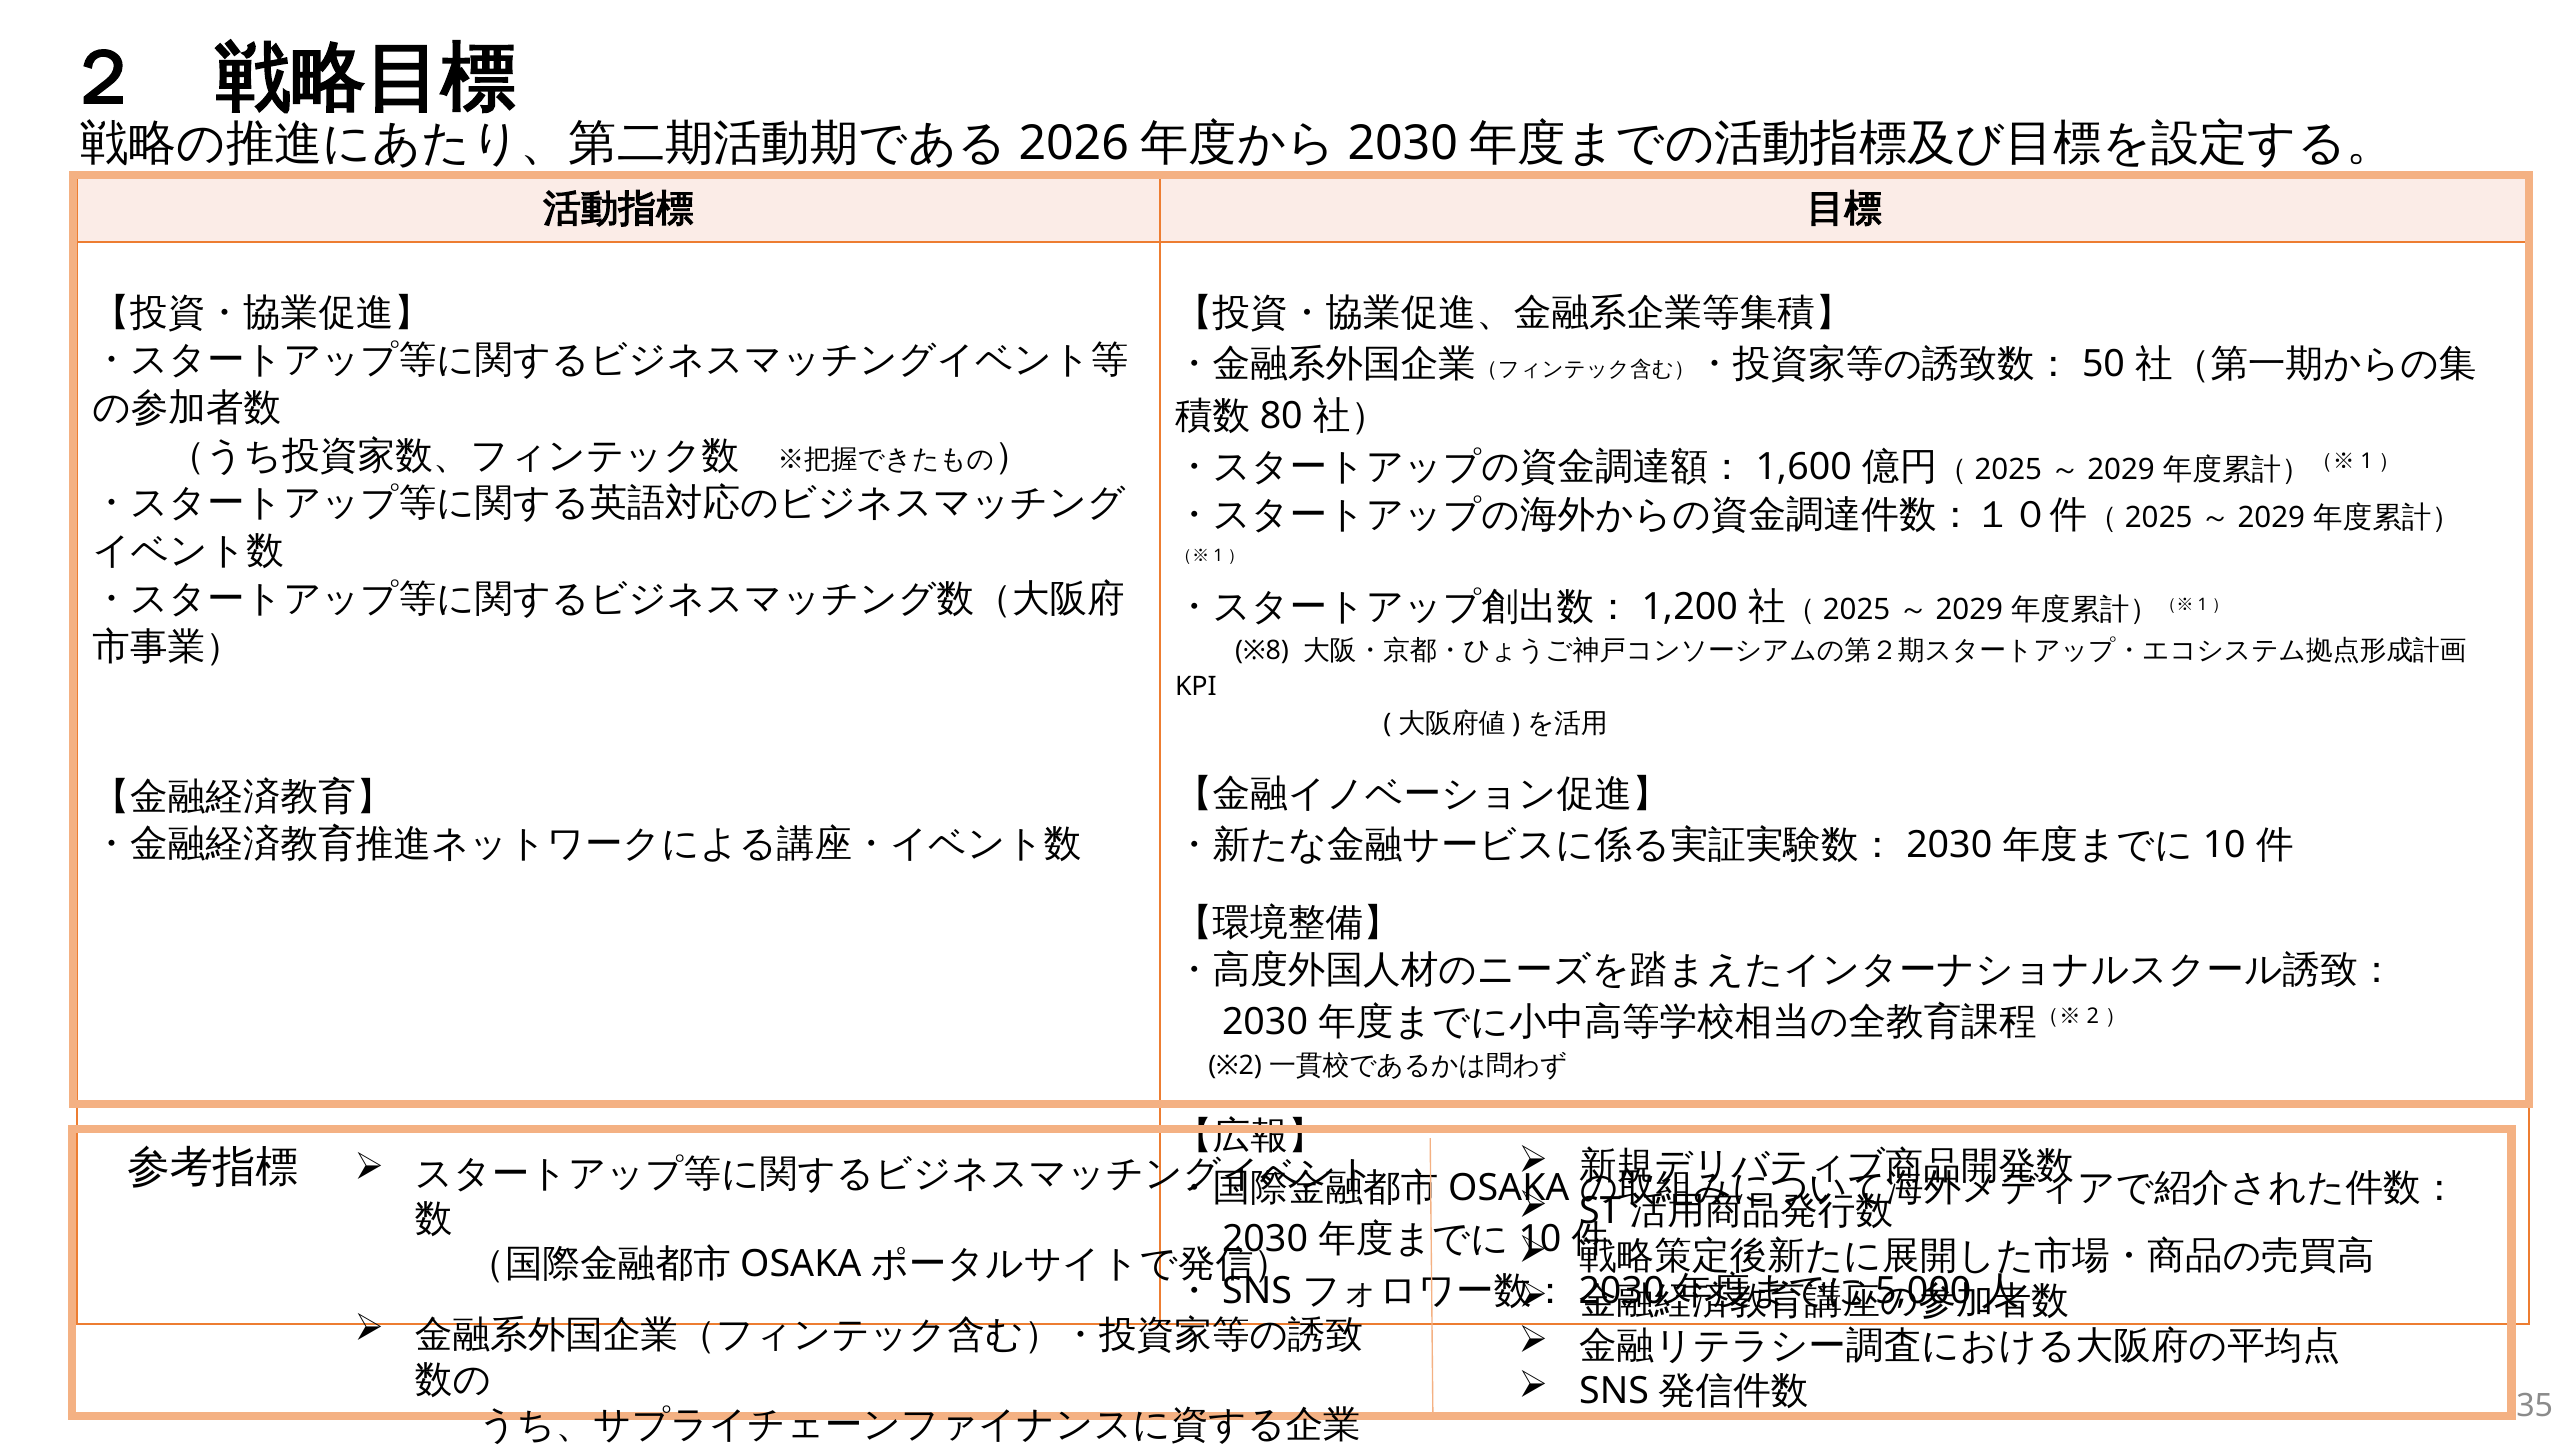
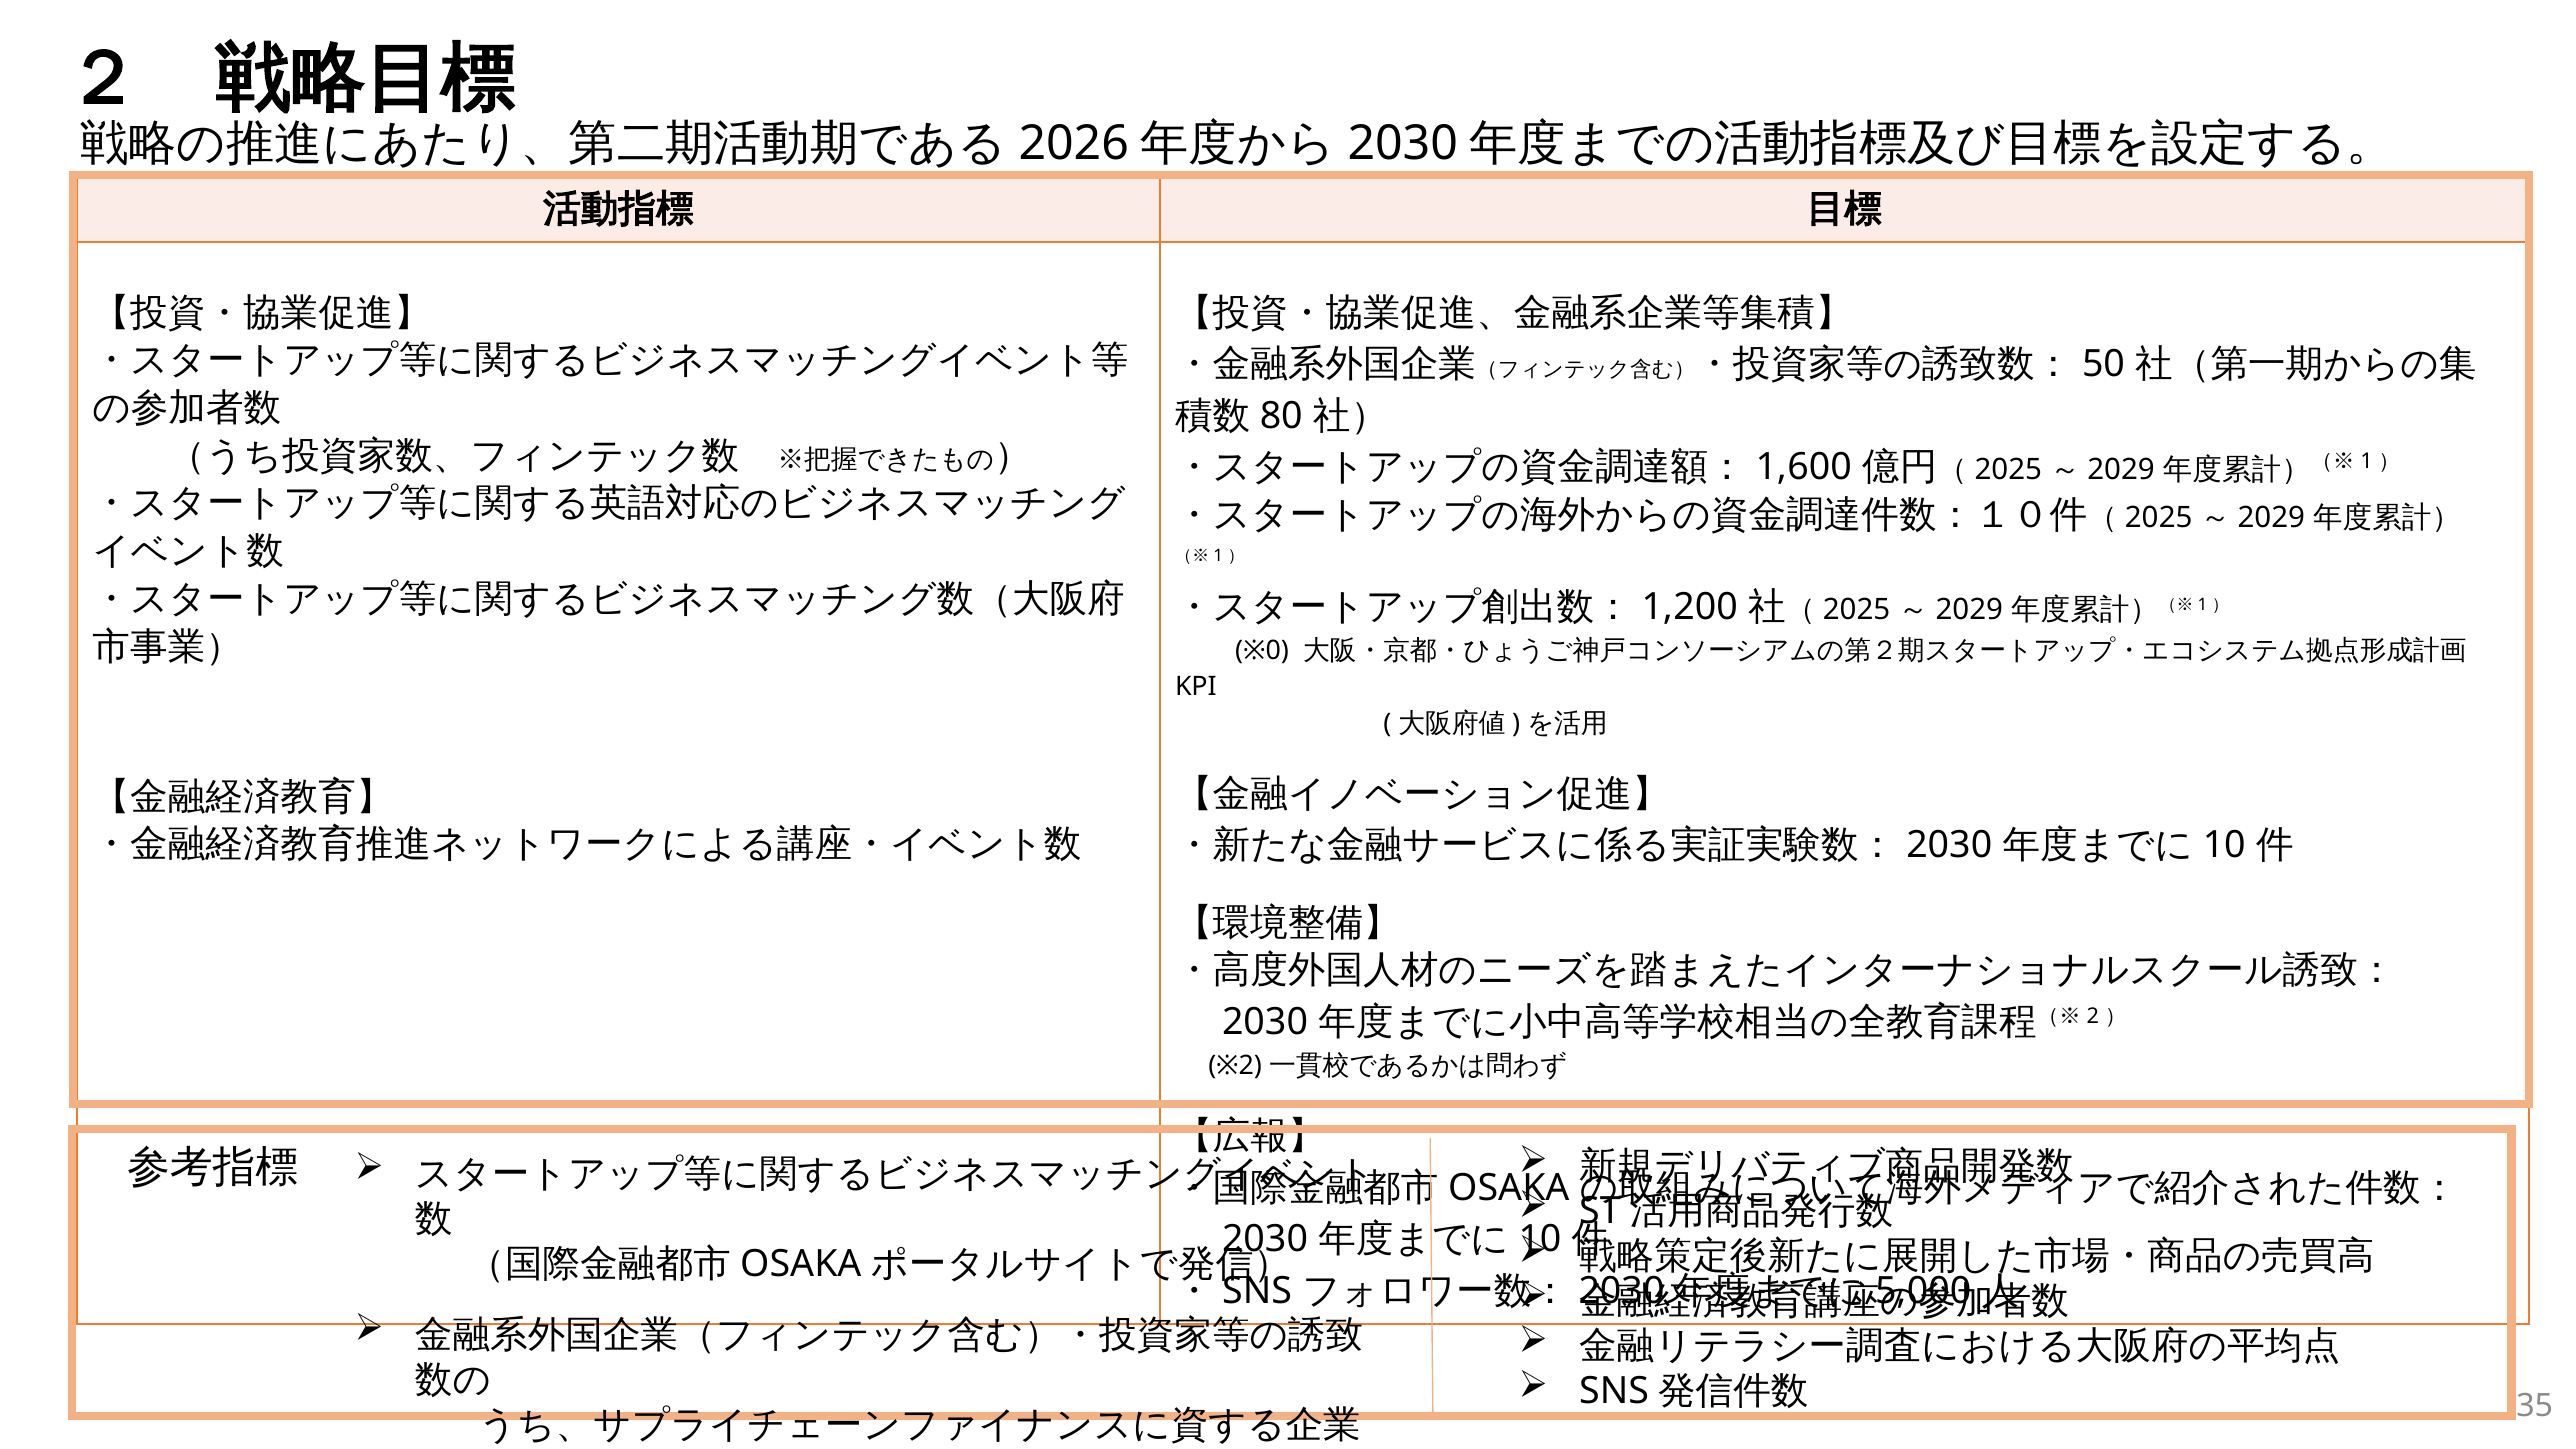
※8: ※8 -> ※0 (1262, 650)
